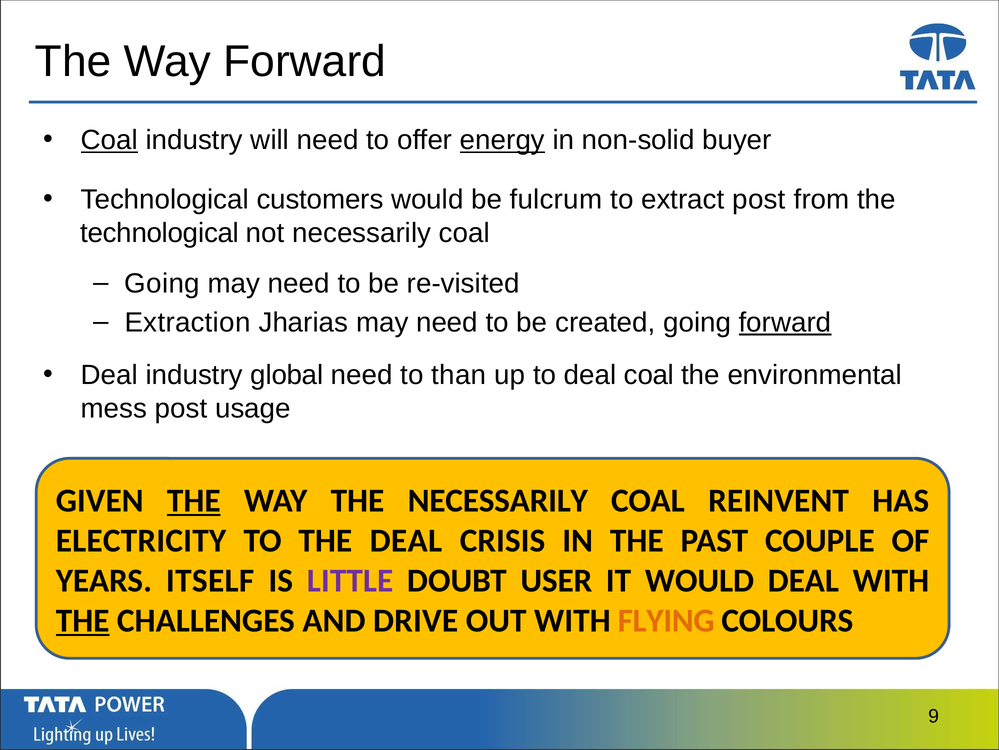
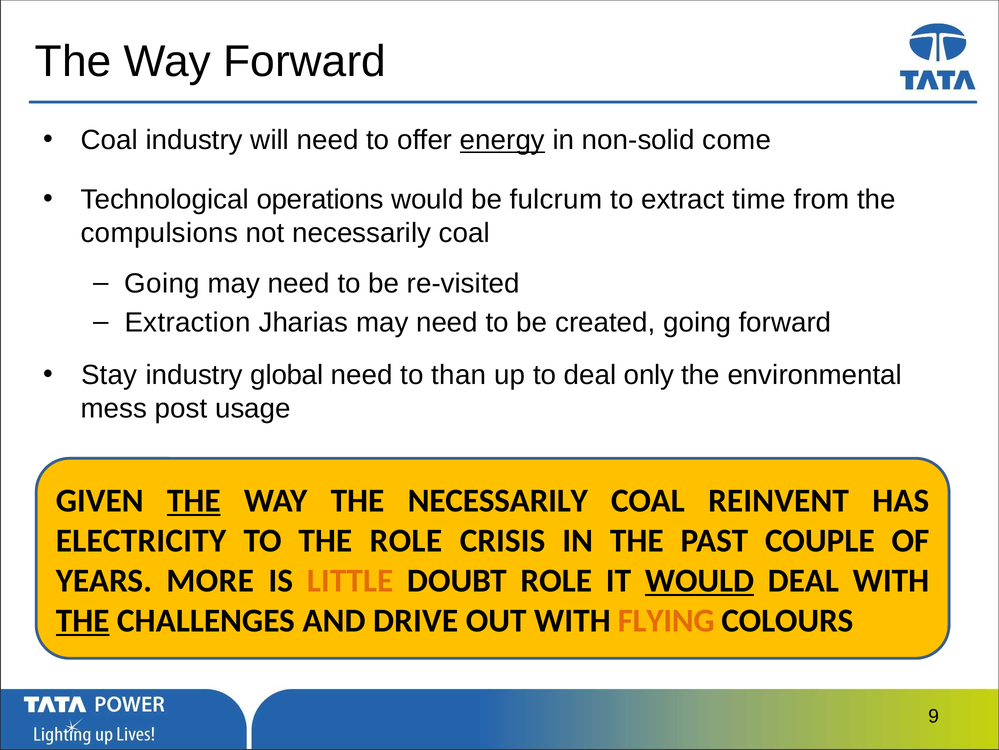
Coal underline: present -> none (109, 140)
buyer: buyer -> come (737, 140)
customers: customers -> operations (320, 199)
extract post: post -> time (759, 199)
technological: technological -> compulsions (159, 233)
forward underline: present -> none (785, 322)
Deal: Deal -> Stay (109, 375)
deal coal: coal -> only (649, 375)
THE DEAL: DEAL -> ROLE (406, 540)
ITSELF: ITSELF -> MORE (210, 580)
LITTLE colour: purple -> orange (350, 580)
DOUBT USER: USER -> ROLE (556, 580)
WOULD underline: none -> present (700, 580)
